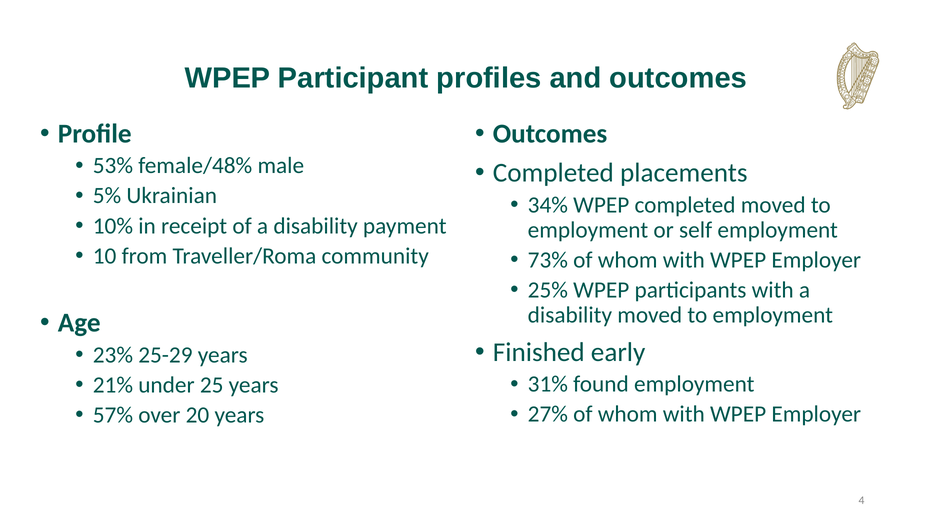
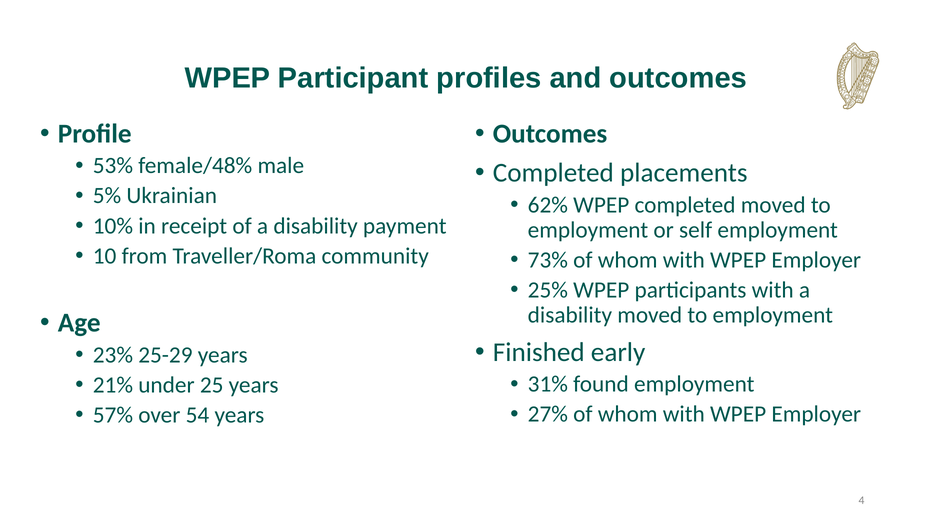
34%: 34% -> 62% (548, 205)
20: 20 -> 54 (197, 415)
